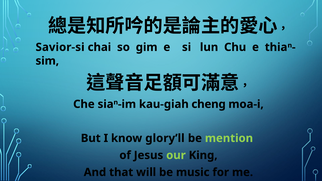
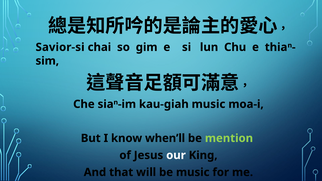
kau-giah cheng: cheng -> music (209, 104)
glory’ll: glory’ll -> when’ll (165, 138)
our colour: light green -> white (176, 155)
